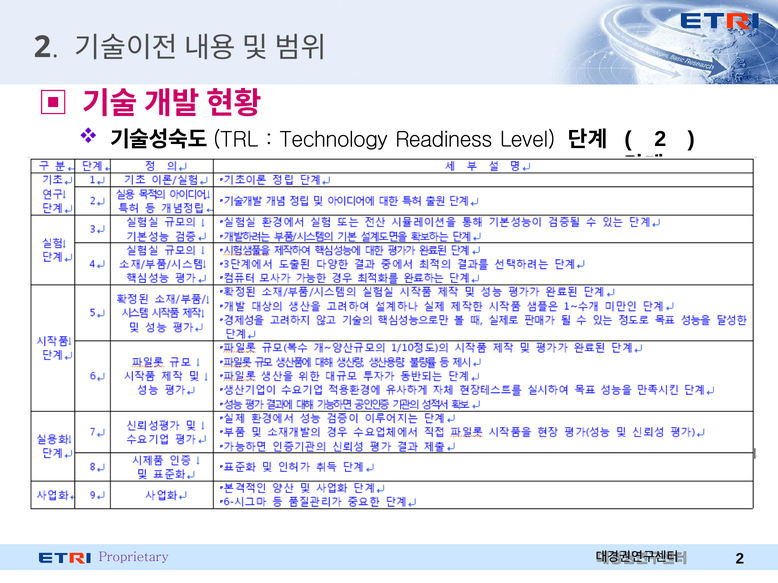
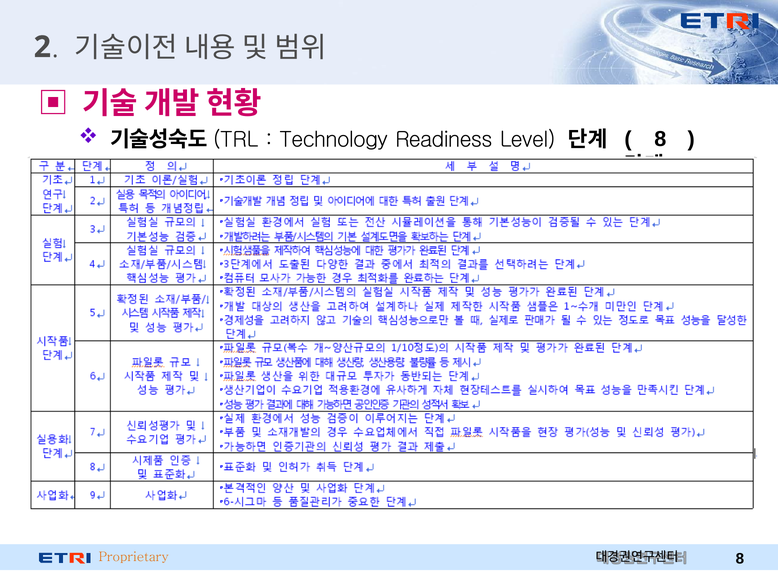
2: 2 -> 8 (660, 139)
Proprietary colour: purple -> orange (134, 558)
2: 2 -> 8 (740, 559)
